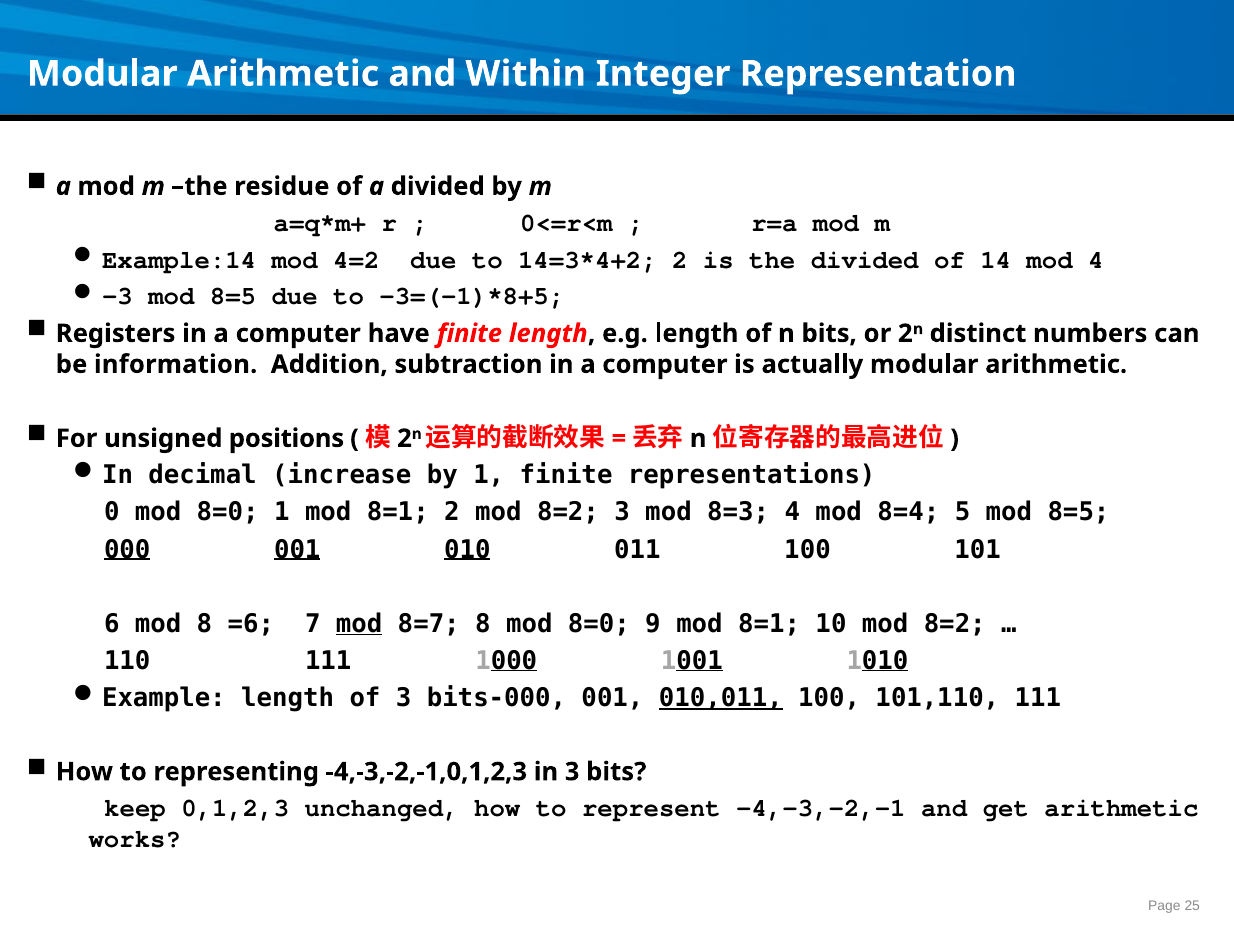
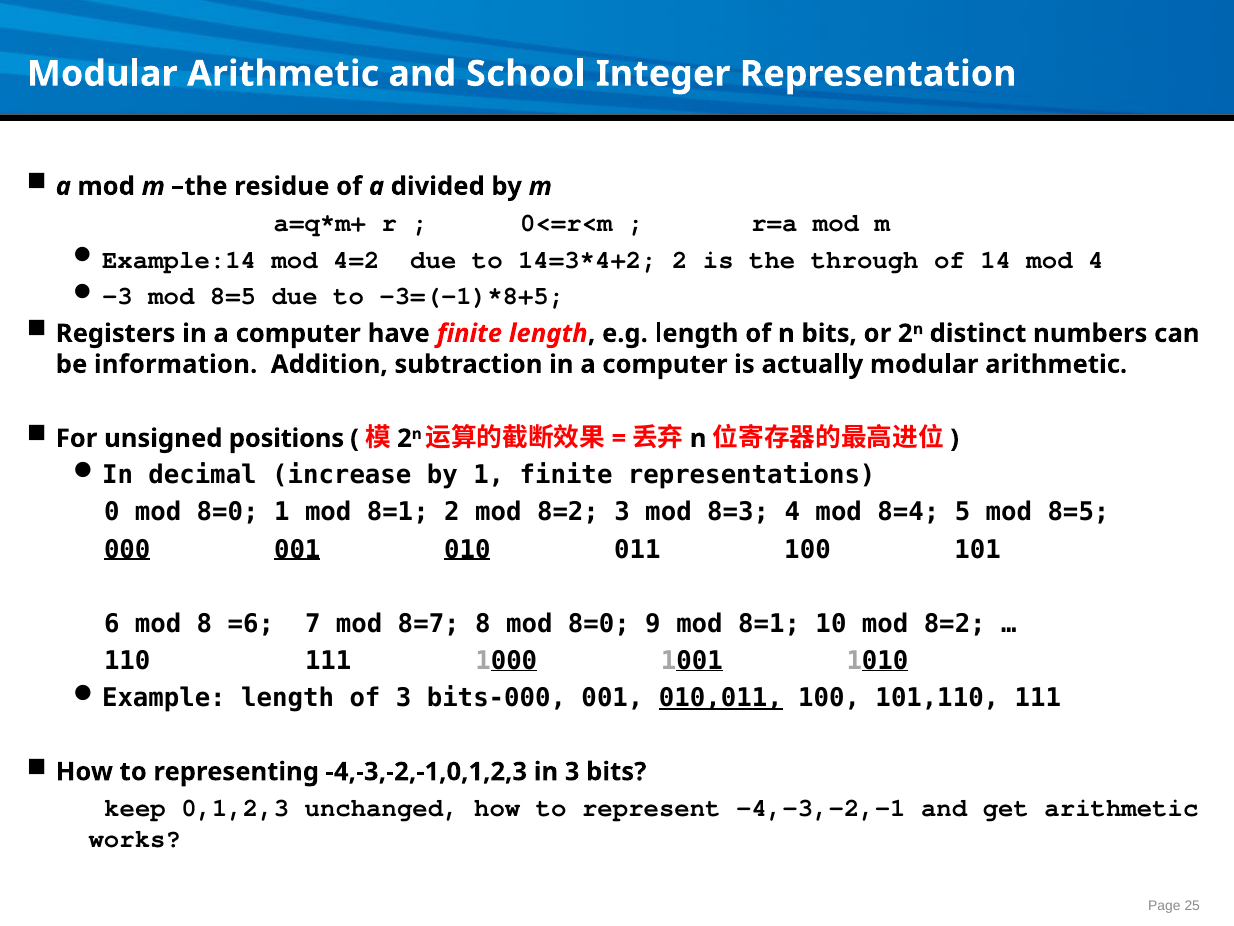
Within: Within -> School (526, 74)
the divided: divided -> through (865, 260)
mod underline: present -> none (359, 623)
